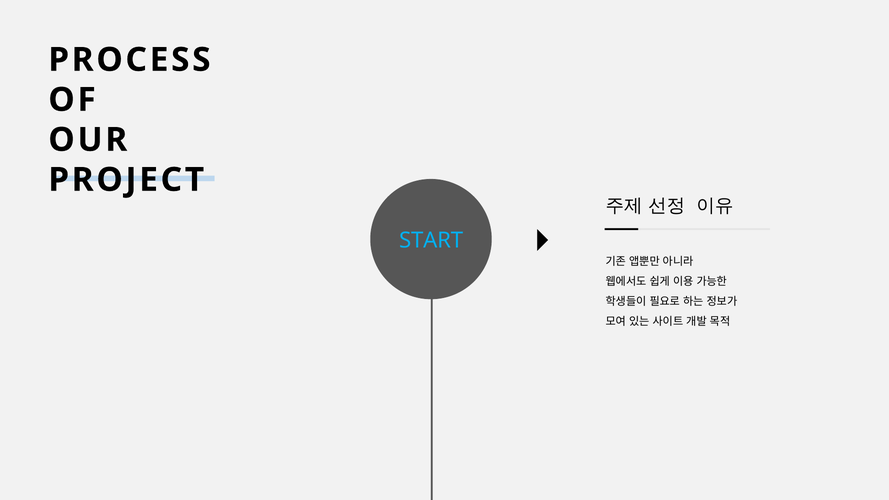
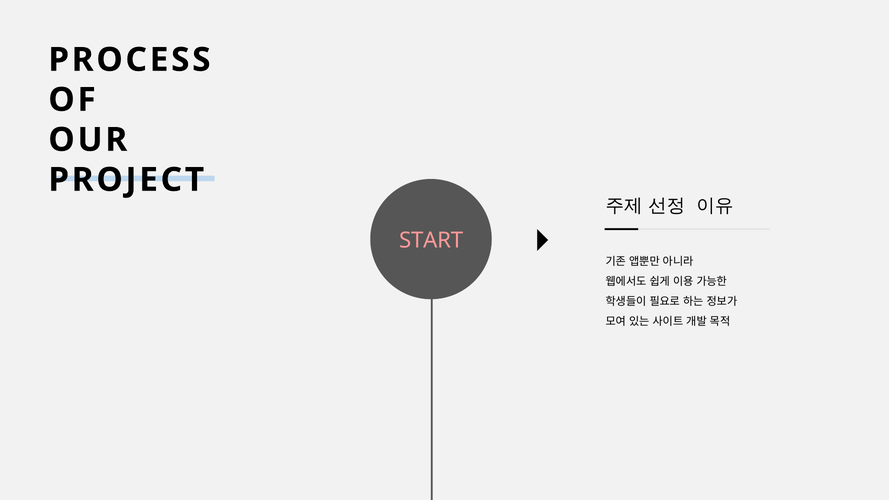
START colour: light blue -> pink (431, 241)
